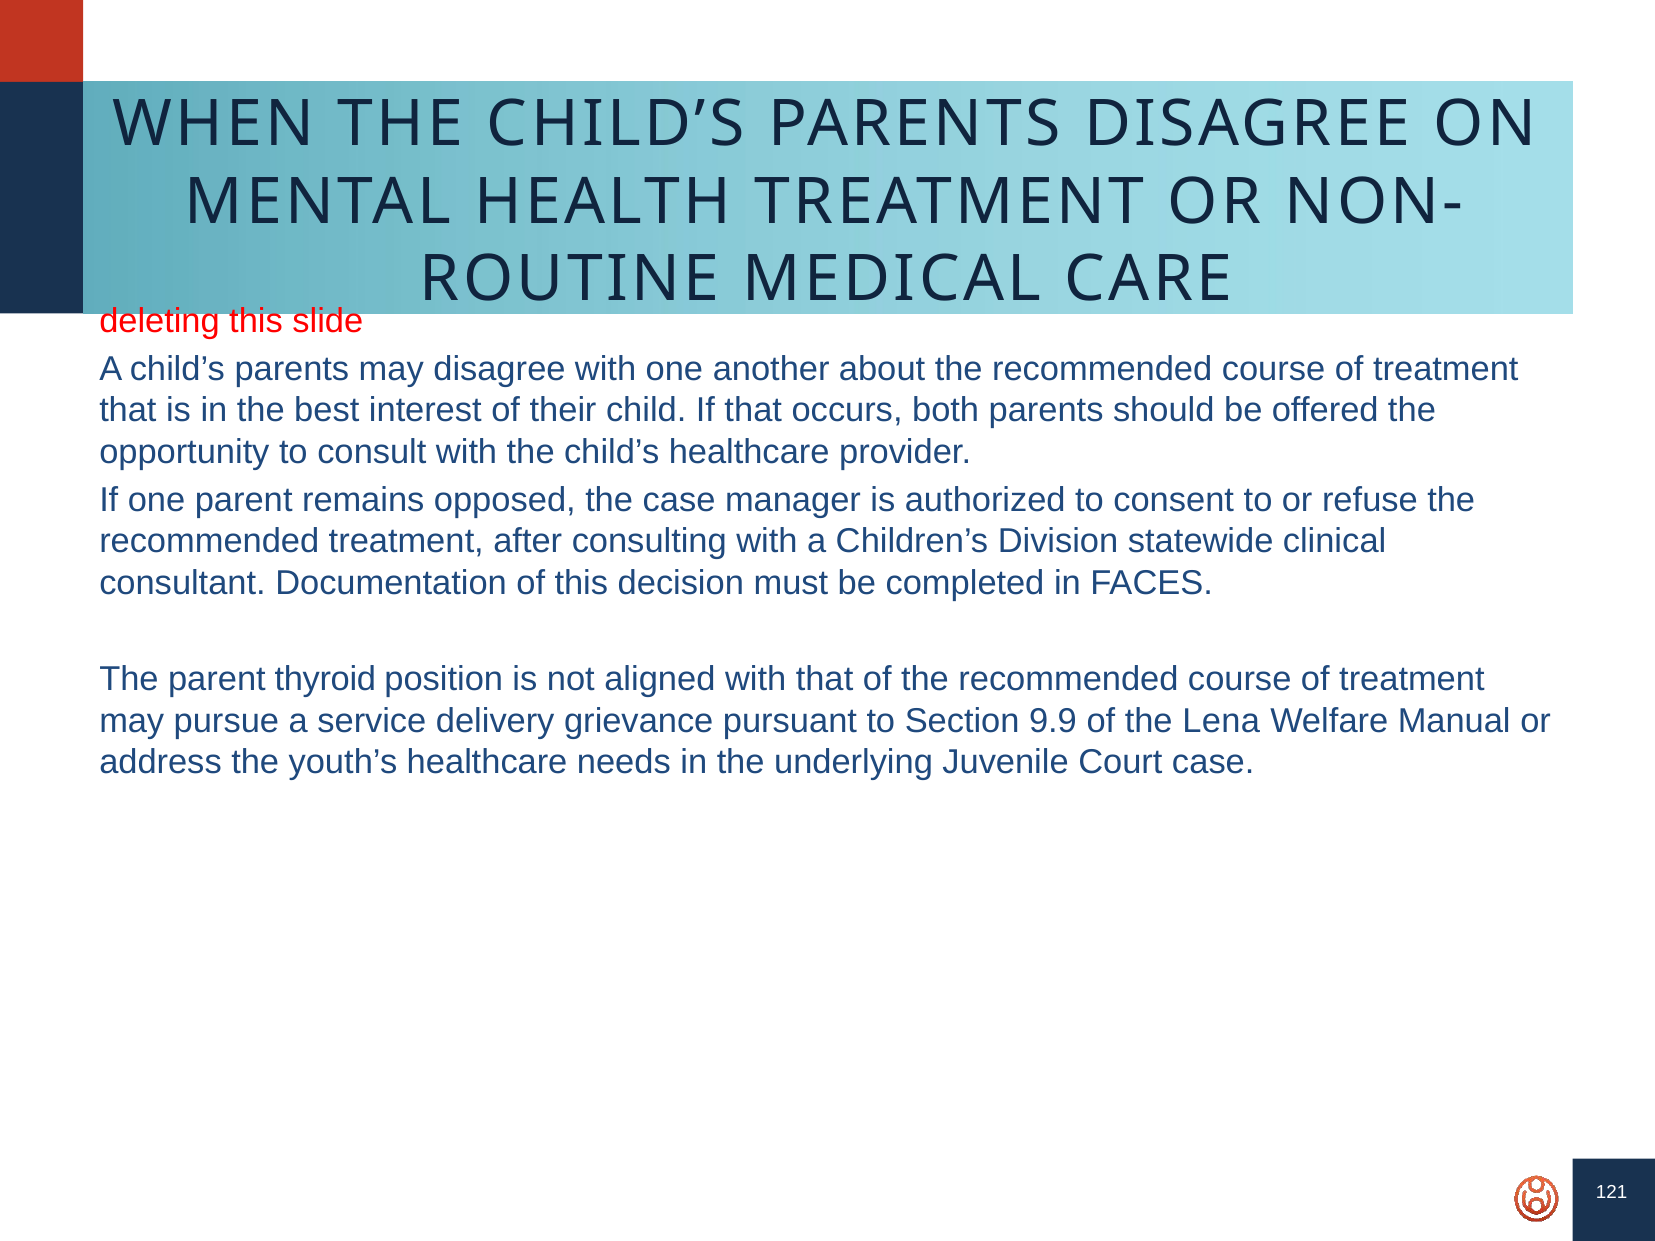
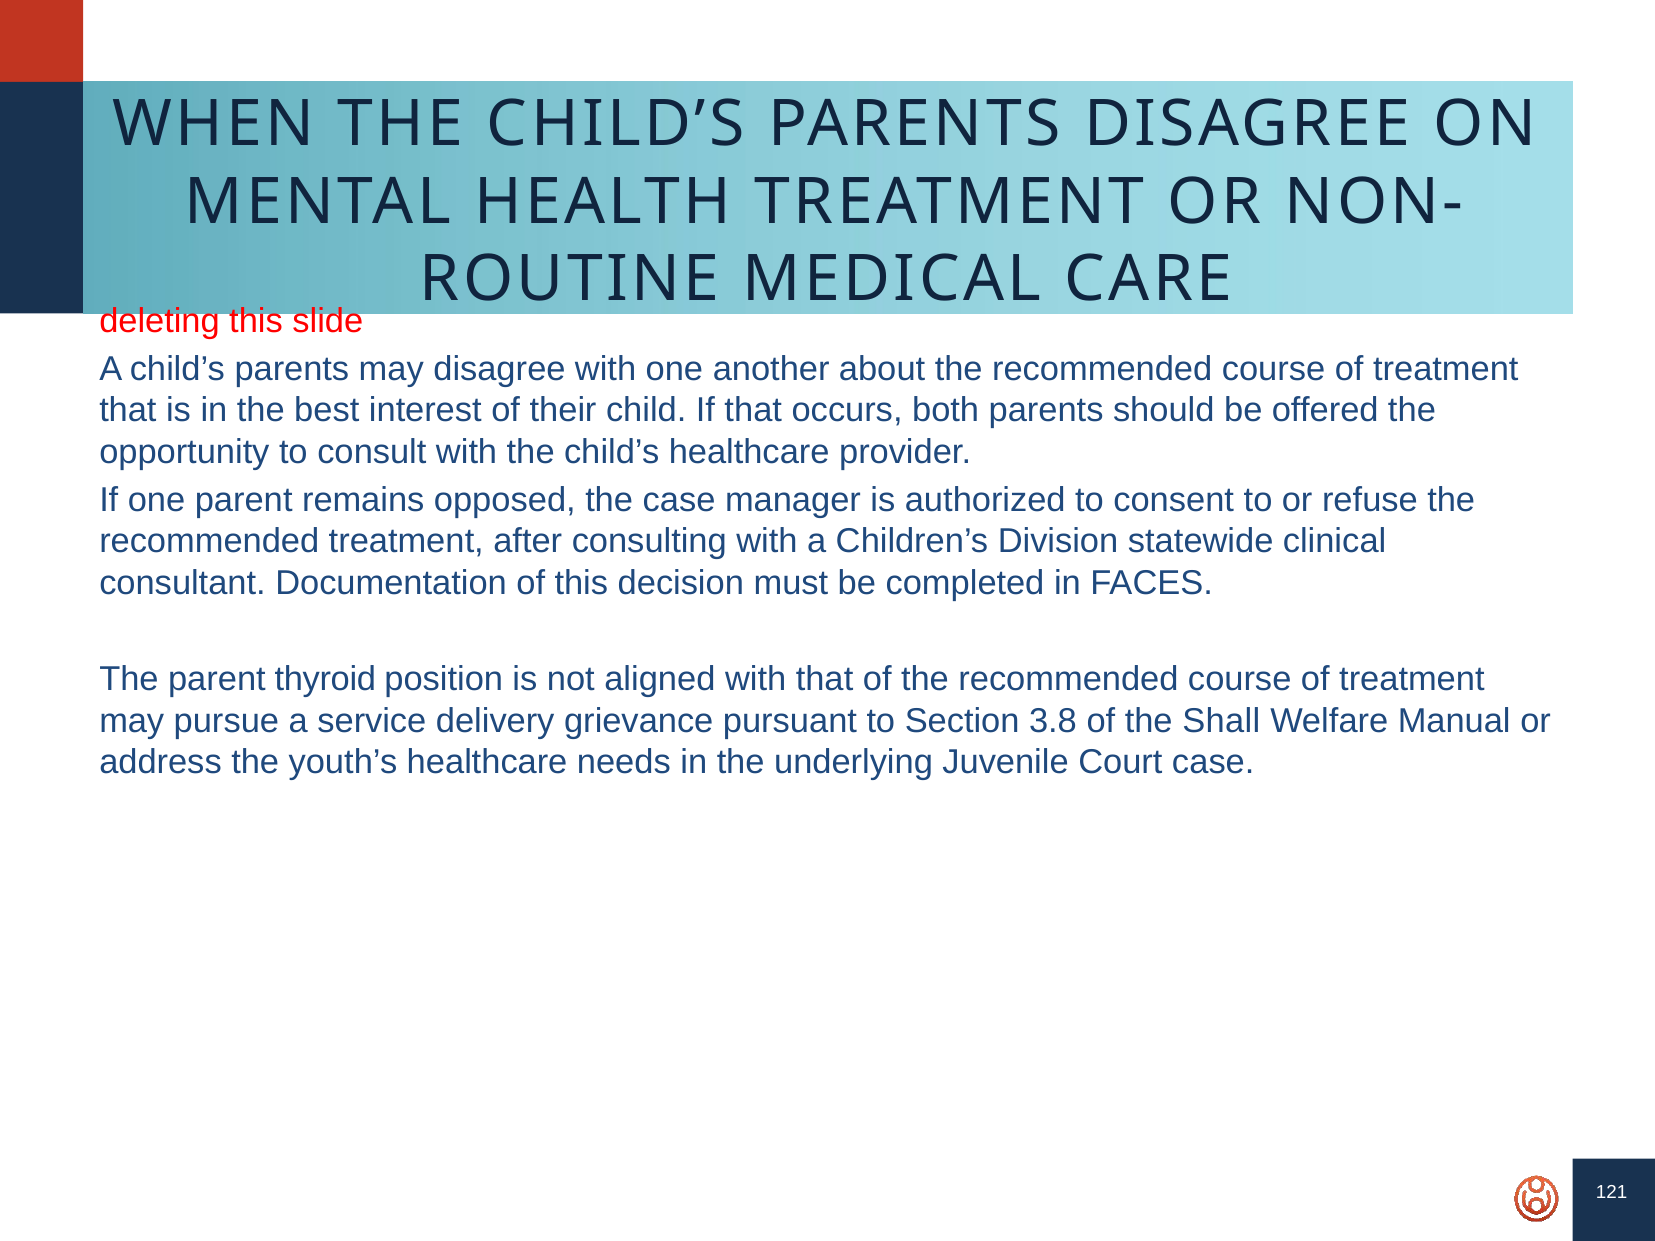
9.9: 9.9 -> 3.8 (1053, 721)
Lena: Lena -> Shall (1221, 721)
